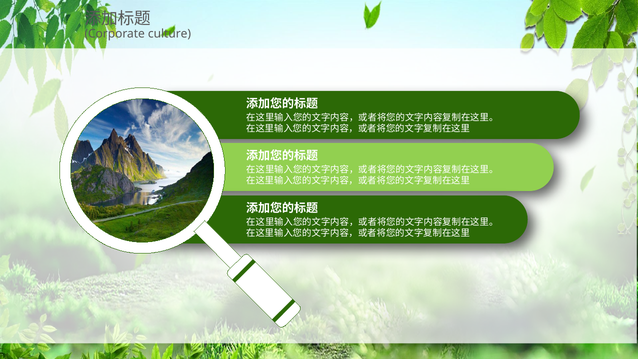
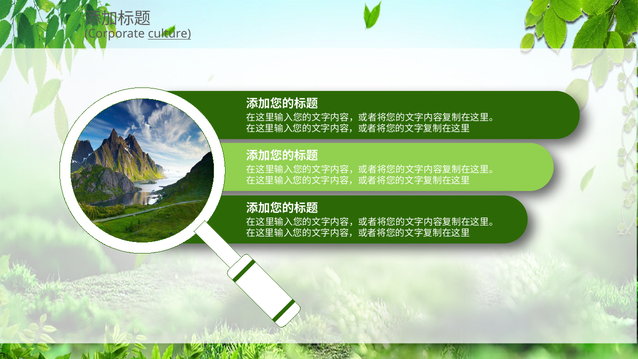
culture underline: none -> present (169, 34)
